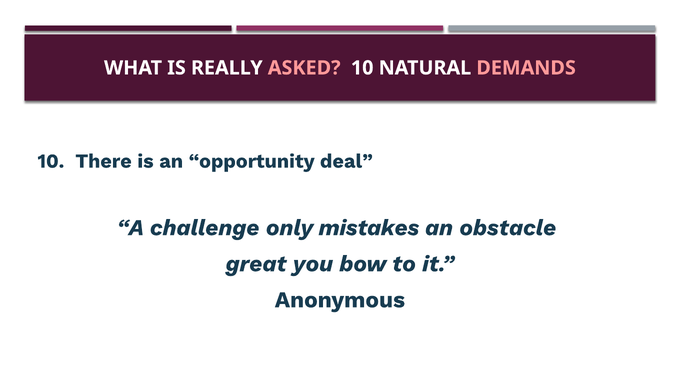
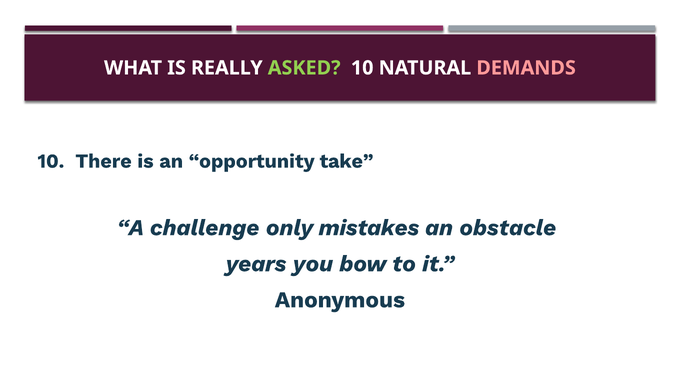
ASKED colour: pink -> light green (304, 68)
deal: deal -> take (347, 161)
great: great -> years (256, 263)
